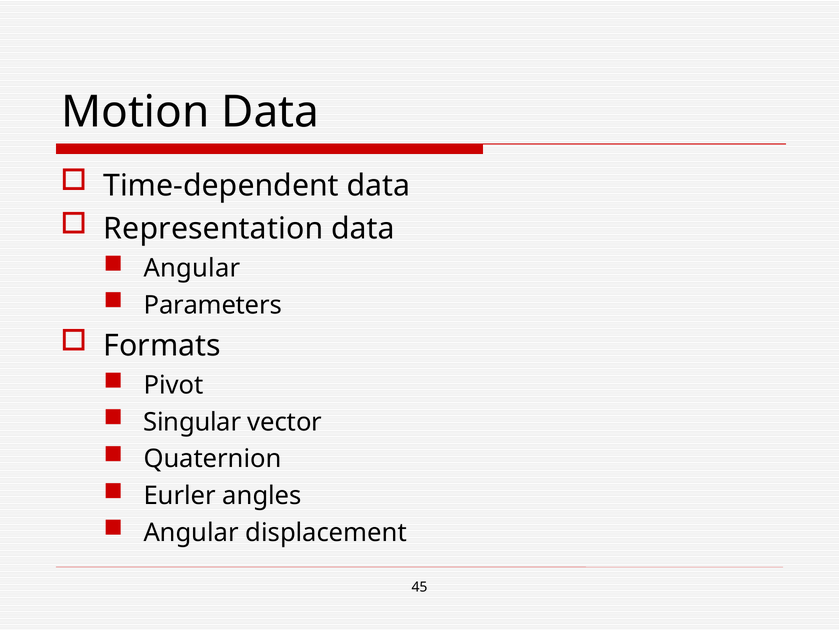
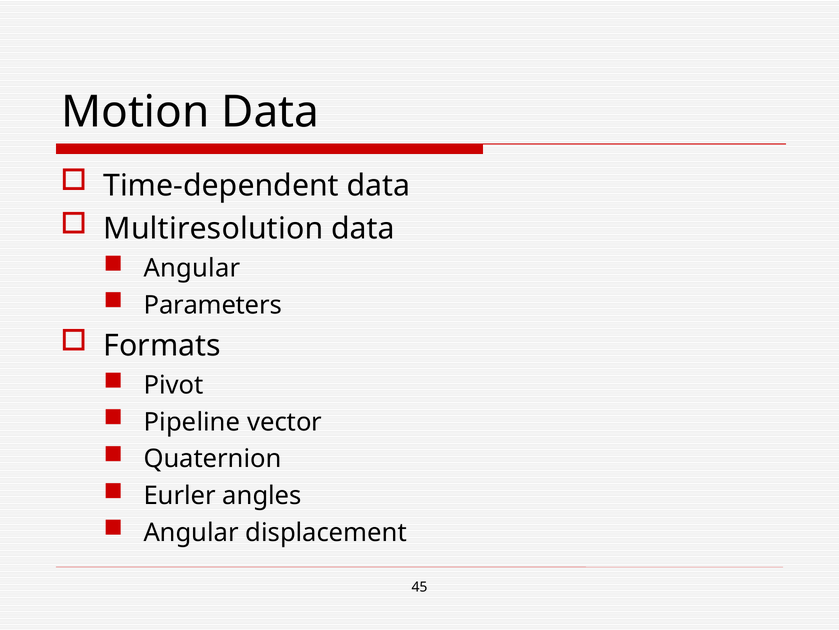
Representation: Representation -> Multiresolution (213, 229)
Singular: Singular -> Pipeline (192, 422)
